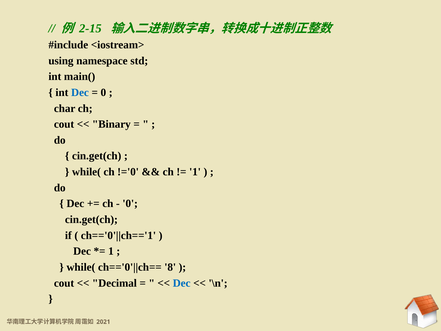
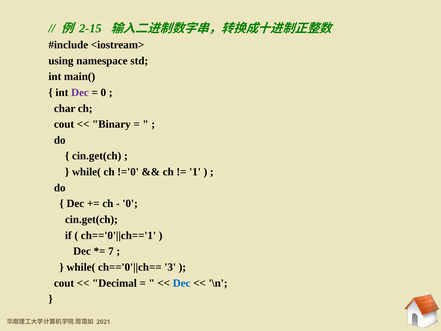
Dec colour: blue -> purple (80, 92)
1: 1 -> 7 (111, 251)
8: 8 -> 3 (170, 267)
